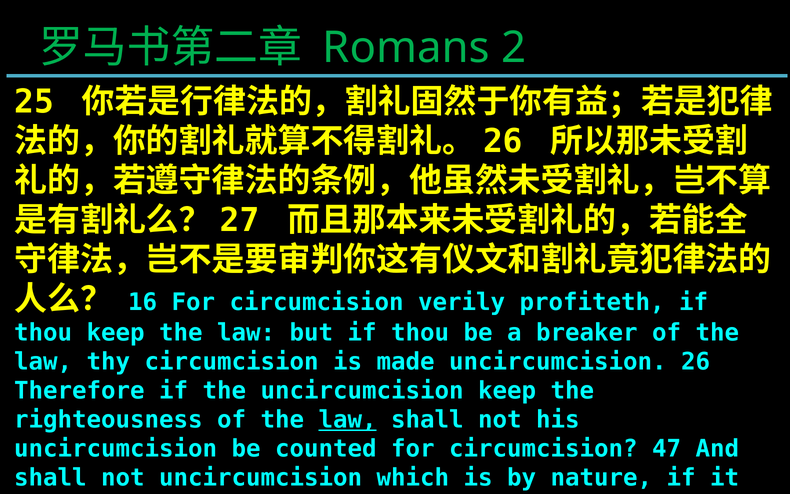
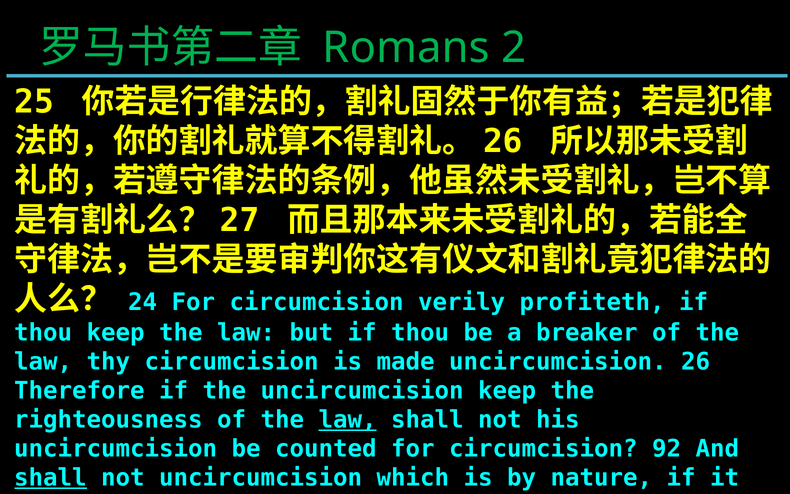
16: 16 -> 24 (143, 302)
47: 47 -> 92 (667, 449)
shall underline: none -> present (51, 478)
